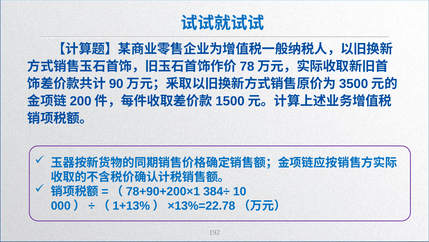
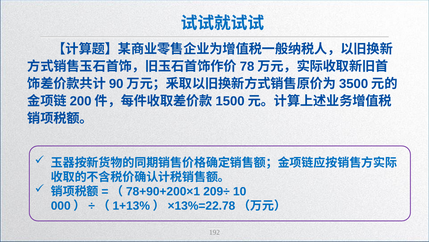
384÷: 384÷ -> 209÷ (216, 191)
